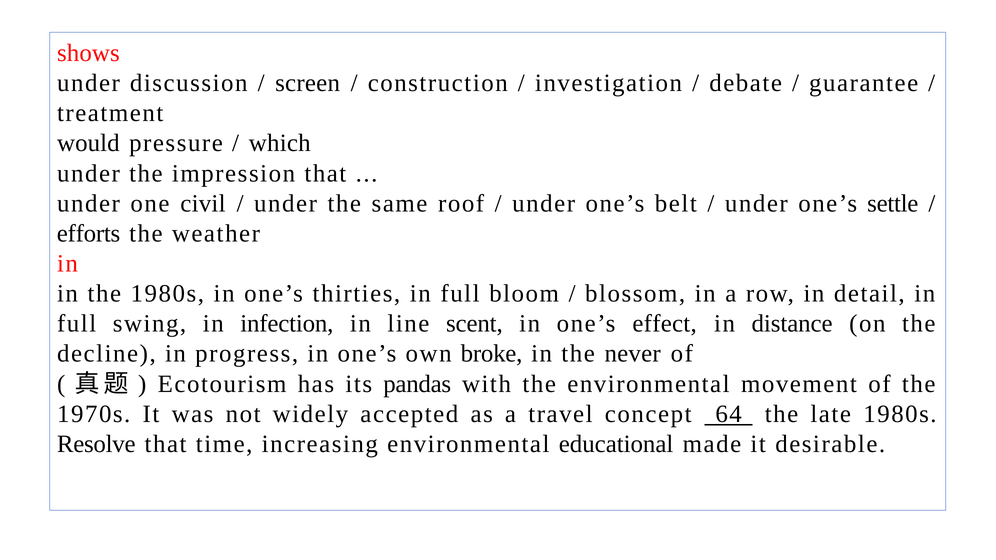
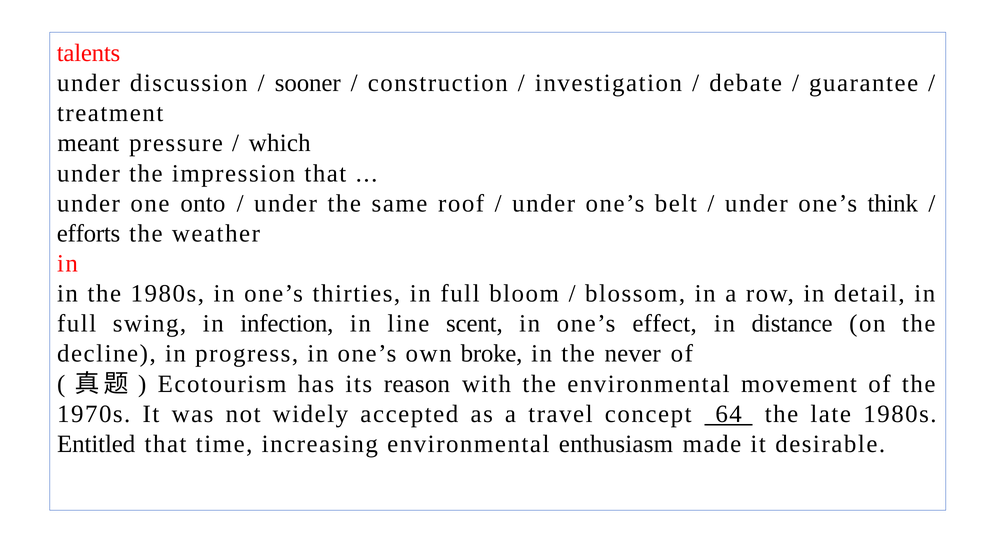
shows: shows -> talents (89, 53)
screen: screen -> sooner (308, 83)
would: would -> meant (88, 143)
civil: civil -> onto (203, 203)
settle: settle -> think (893, 203)
pandas: pandas -> reason (417, 384)
Resolve: Resolve -> Entitled (96, 444)
educational: educational -> enthusiasm (616, 444)
